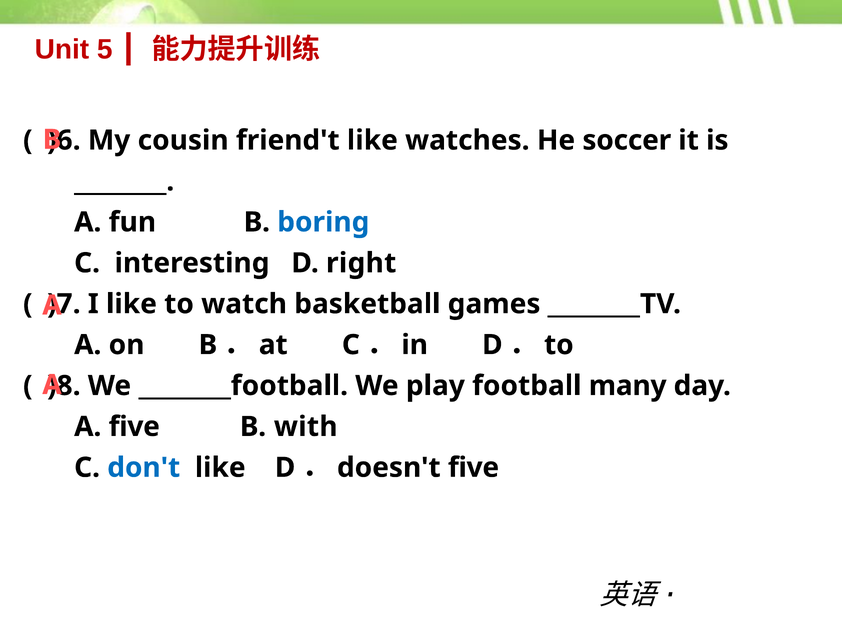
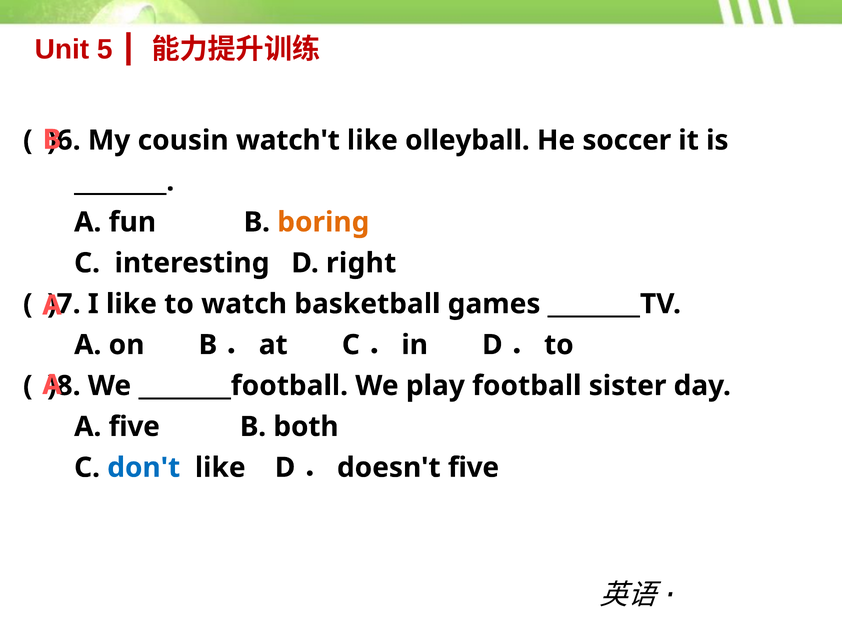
friend't: friend't -> watch't (288, 140)
watches: watches -> olleyball (467, 140)
boring colour: blue -> orange (323, 222)
many: many -> sister (628, 386)
with: with -> both (306, 427)
